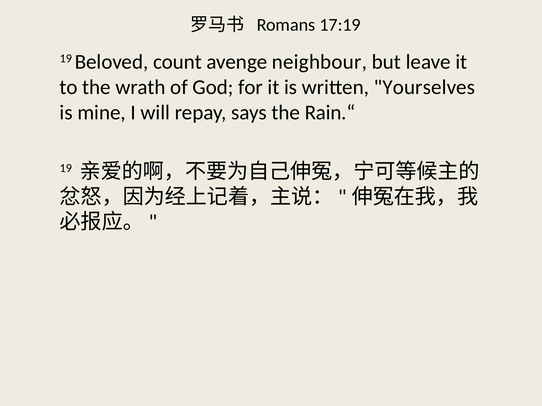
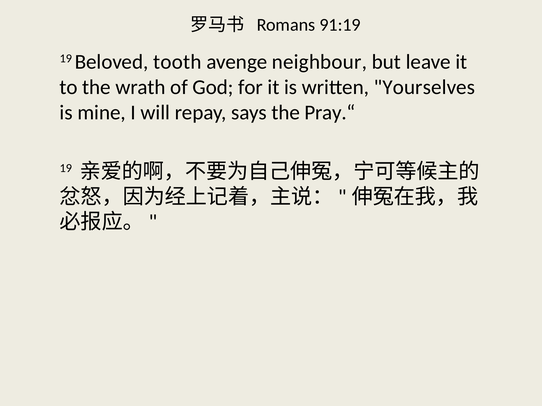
17:19: 17:19 -> 91:19 (340, 25)
count: count -> tooth (177, 62)
Rain.“: Rain.“ -> Pray.“ (330, 113)
